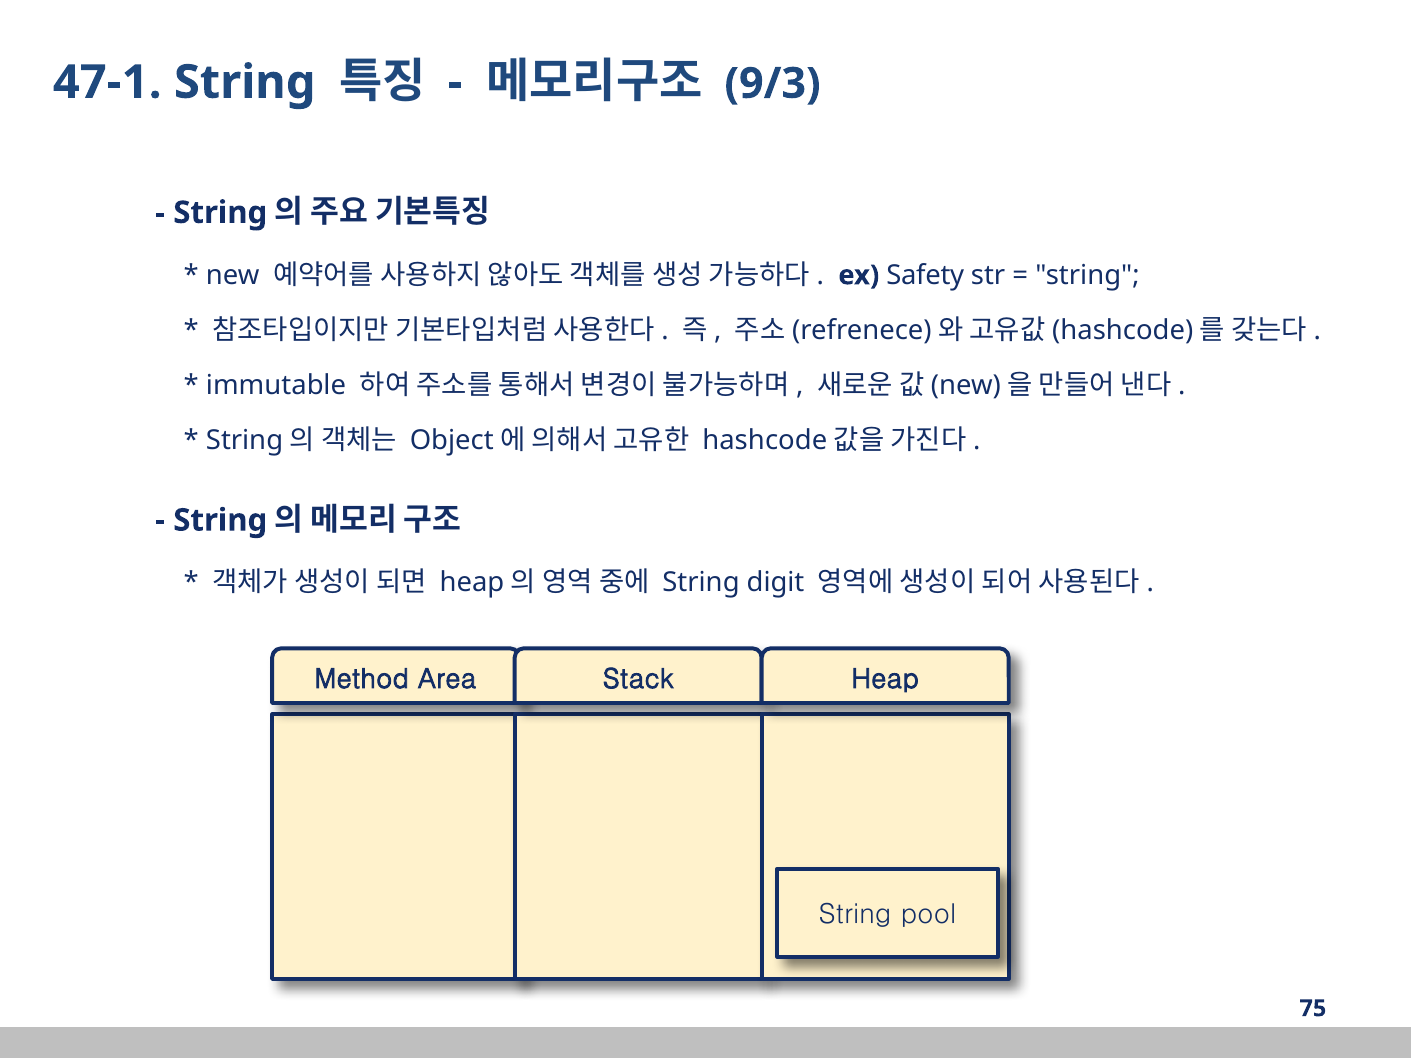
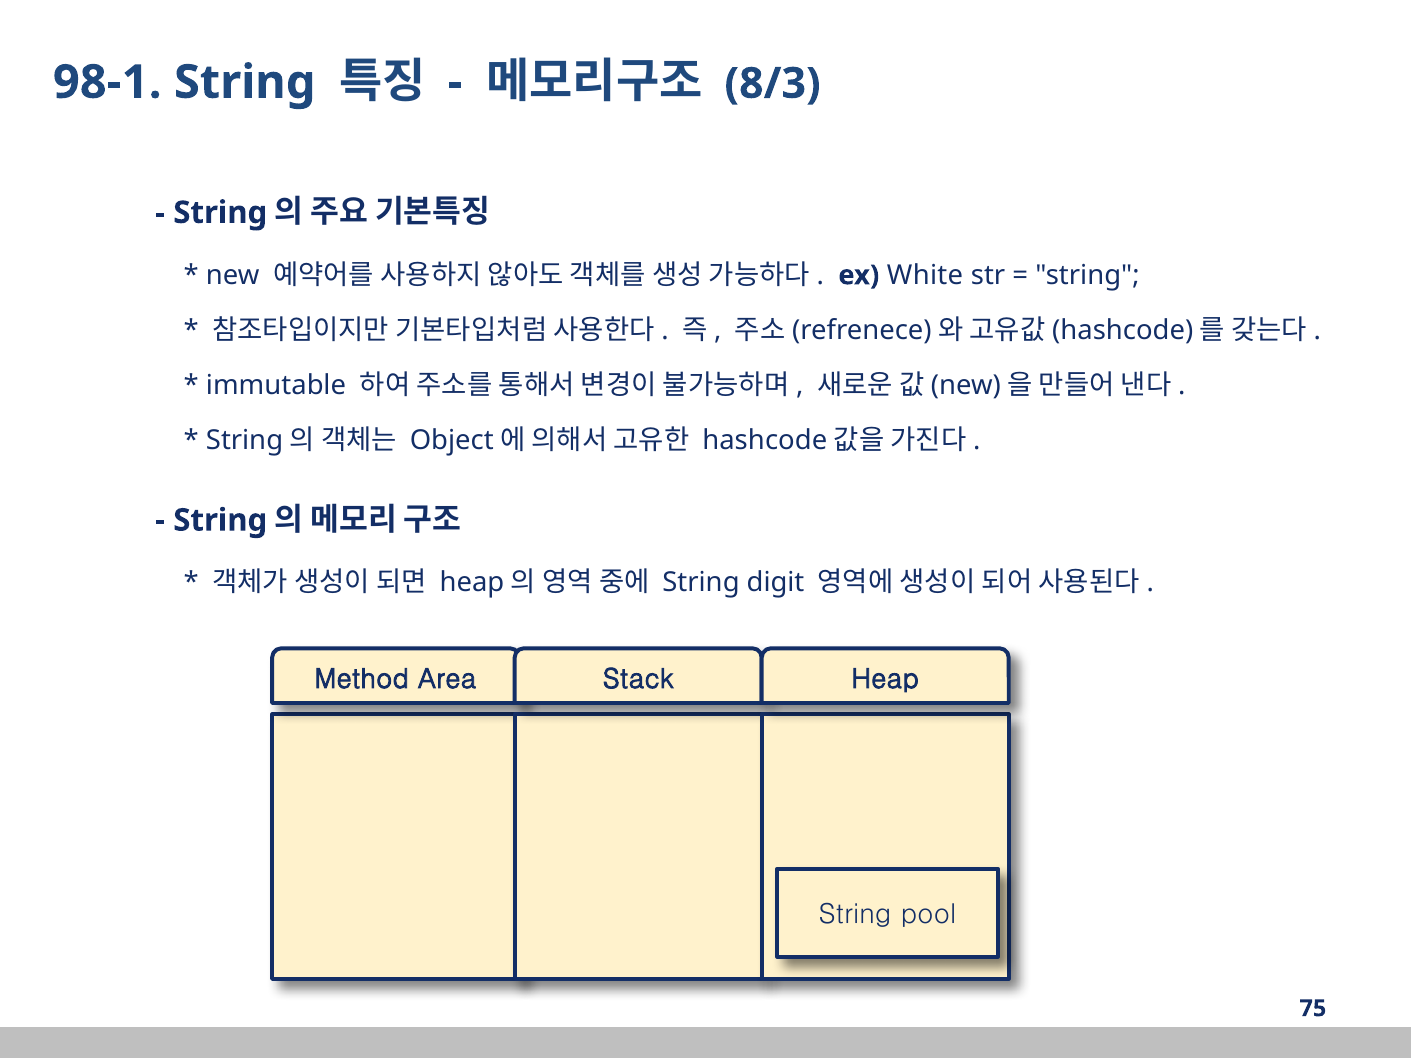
47-1: 47-1 -> 98-1 (107, 82)
9/3: 9/3 -> 8/3 (773, 84)
Safety: Safety -> White (925, 275)
